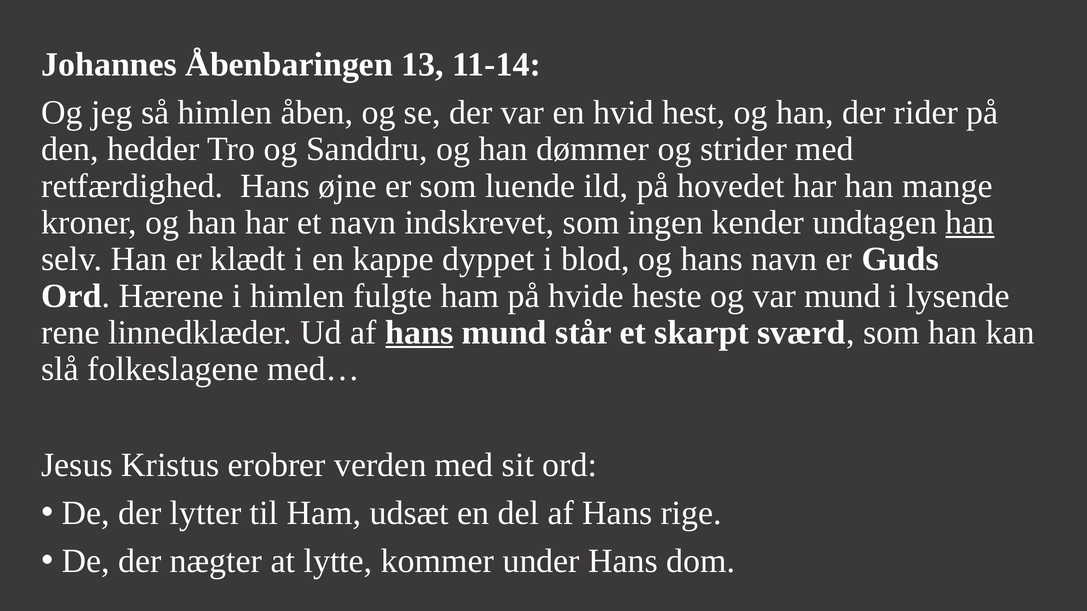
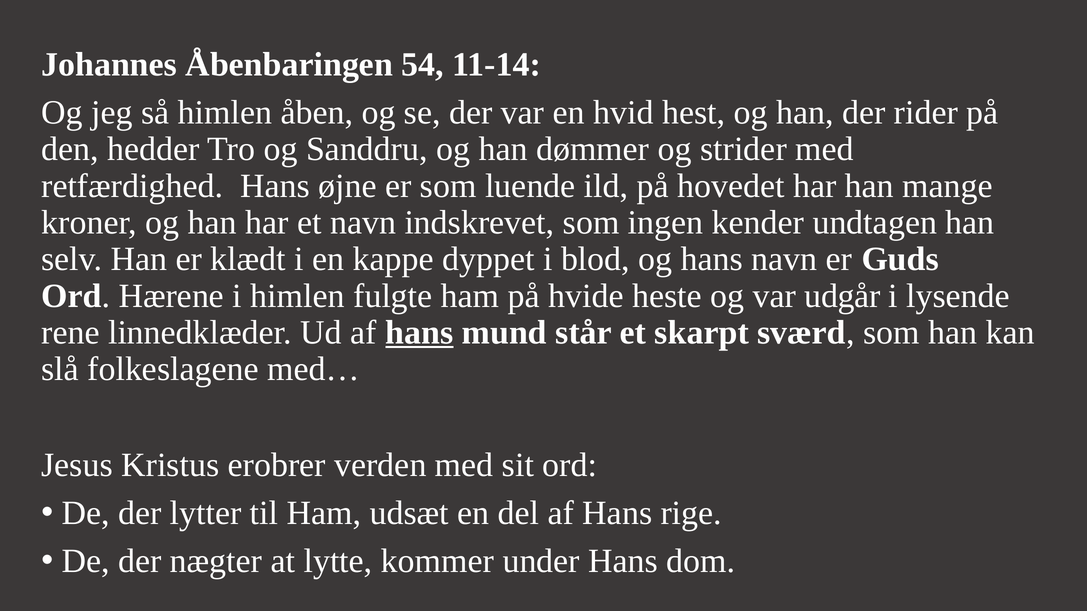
13: 13 -> 54 (423, 65)
han underline: present -> none (970, 223)
var mund: mund -> udgår (842, 296)
